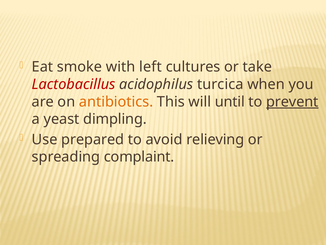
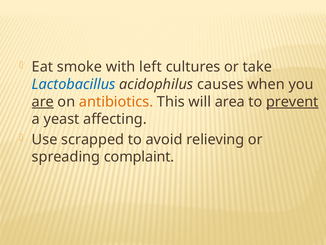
Lactobacillus colour: red -> blue (74, 84)
turcica: turcica -> causes (220, 84)
are underline: none -> present (43, 102)
until: until -> area (230, 102)
dimpling: dimpling -> affecting (115, 119)
prepared: prepared -> scrapped (93, 139)
